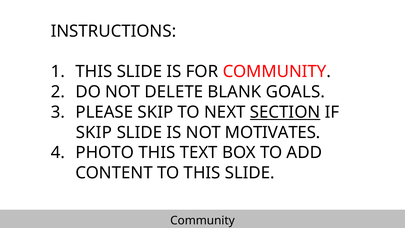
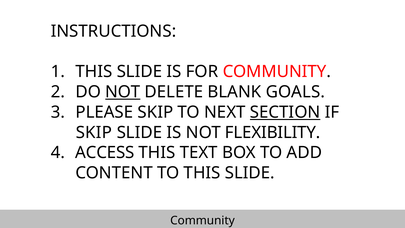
NOT underline: none -> present (123, 92)
MOTIVATES: MOTIVATES -> FLEXIBILITY (273, 132)
PHOTO: PHOTO -> ACCESS (105, 153)
